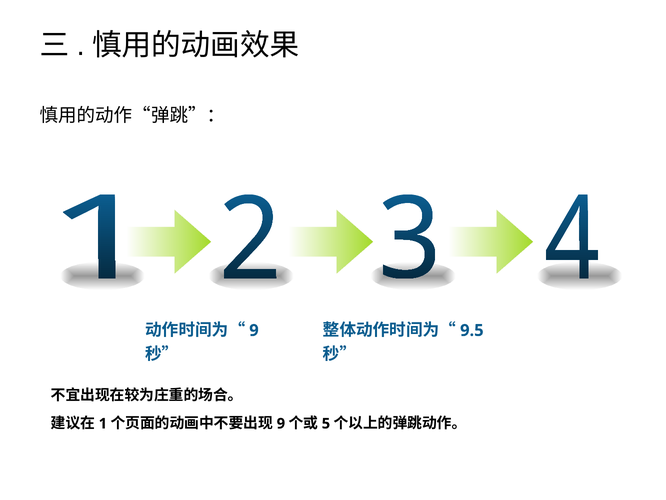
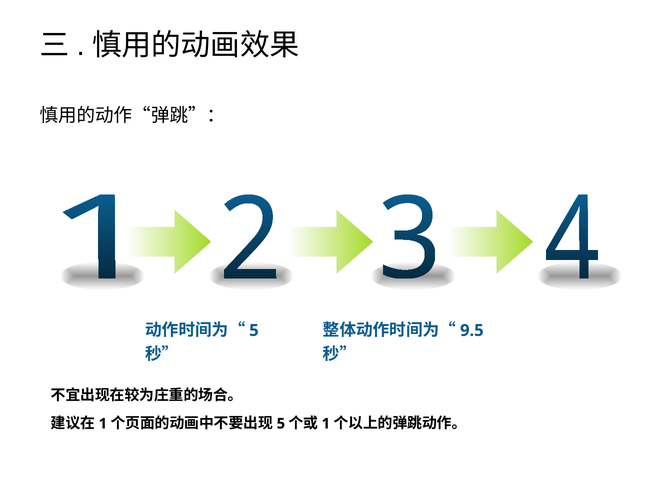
9: 9 -> 5 (254, 330)
9: 9 -> 5 (281, 423)
5: 5 -> 1 (326, 423)
